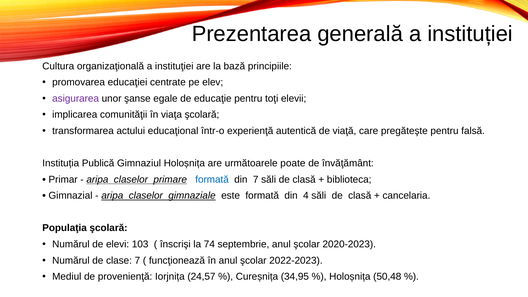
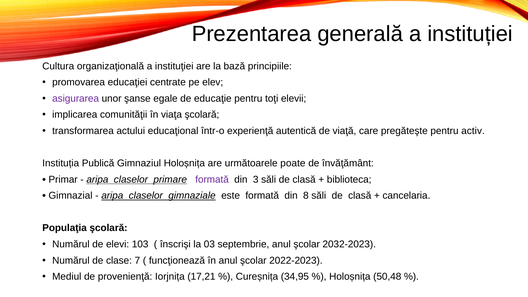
falsă: falsă -> activ (473, 131)
formată colour: blue -> purple (212, 179)
din 7: 7 -> 3 (256, 179)
4: 4 -> 8 (306, 196)
74: 74 -> 03 (209, 244)
2020-2023: 2020-2023 -> 2032-2023 (349, 244)
24,57: 24,57 -> 17,21 (201, 277)
